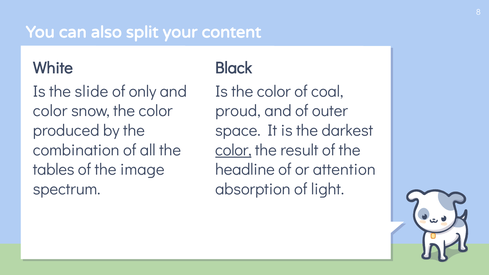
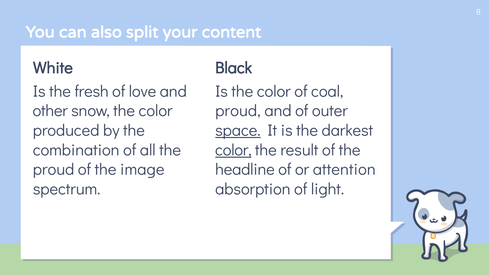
slide: slide -> fresh (92, 91)
only: only -> love (143, 91)
color: color -> other (50, 111)
space underline: none -> present (238, 131)
tables: tables -> proud (54, 170)
